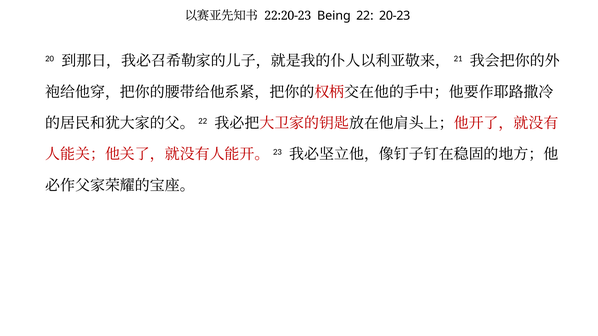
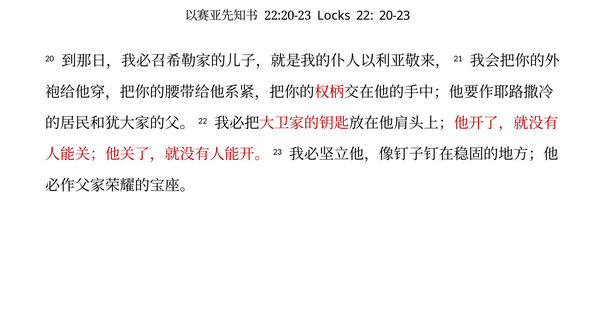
Being: Being -> Locks (334, 16)
